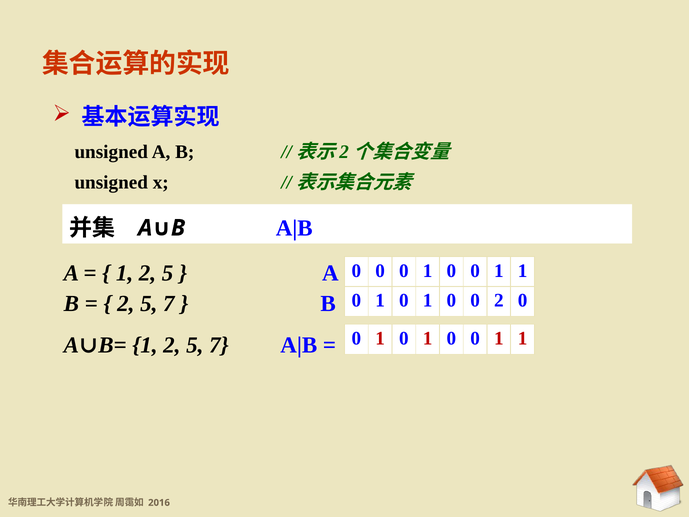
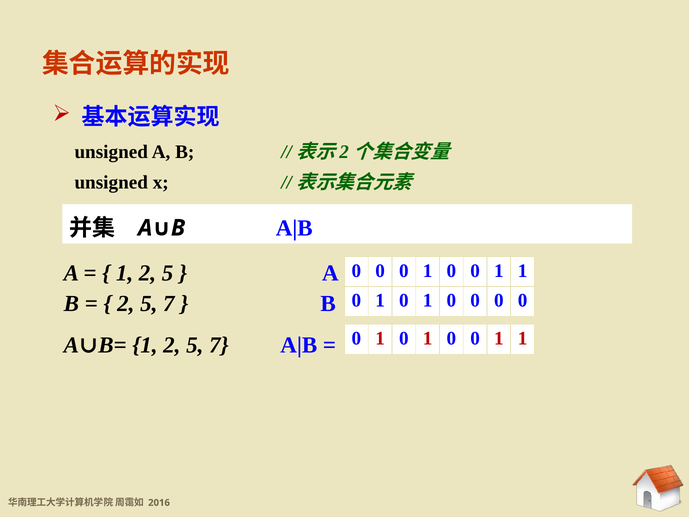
1 0 0 2: 2 -> 0 (499, 300)
